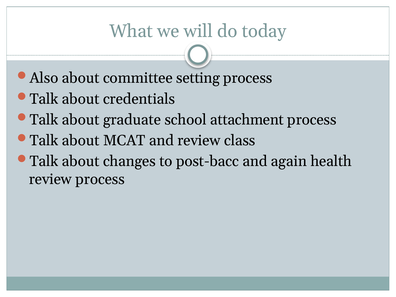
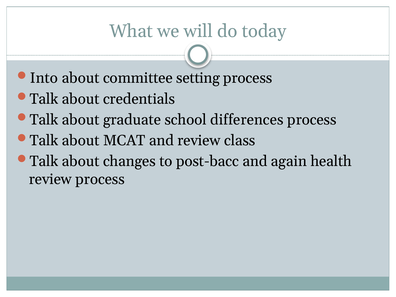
Also: Also -> Into (44, 78)
attachment: attachment -> differences (247, 120)
